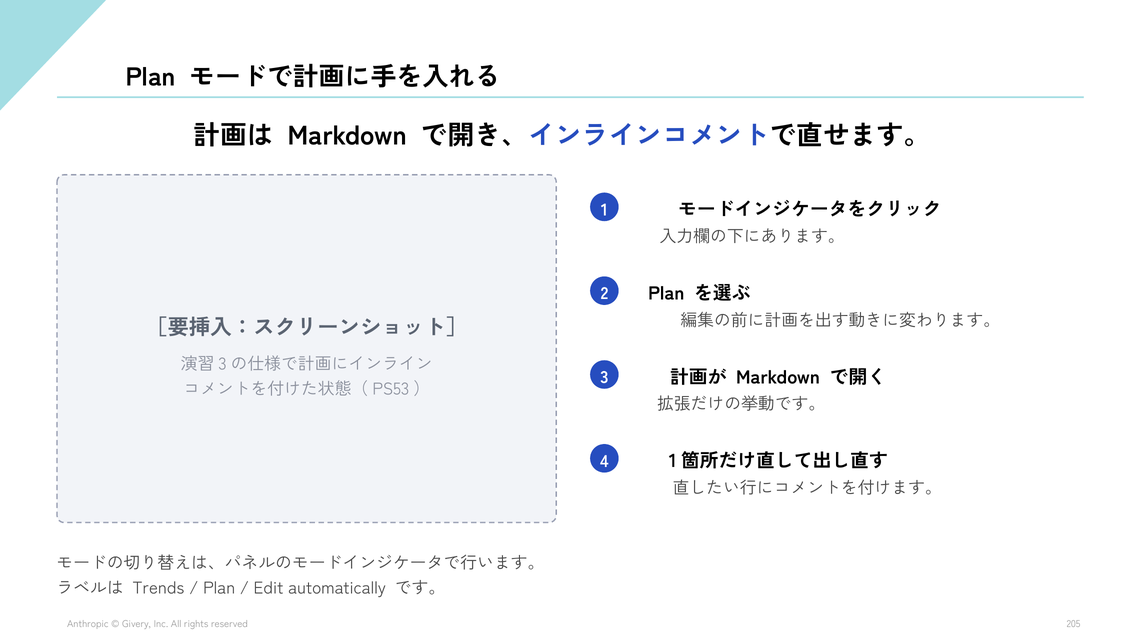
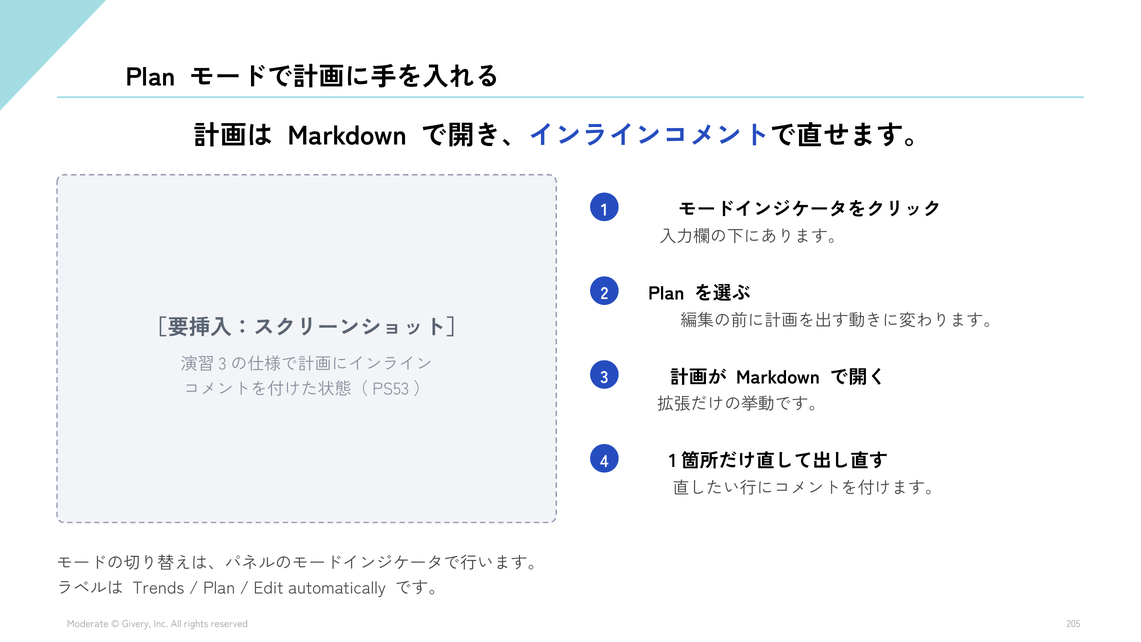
Anthropic: Anthropic -> Moderate (88, 624)
